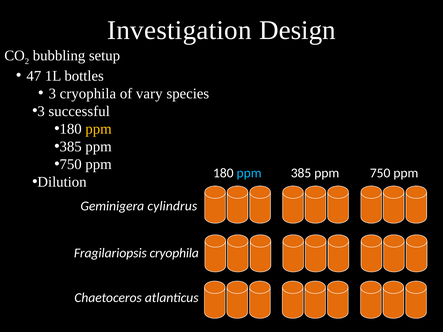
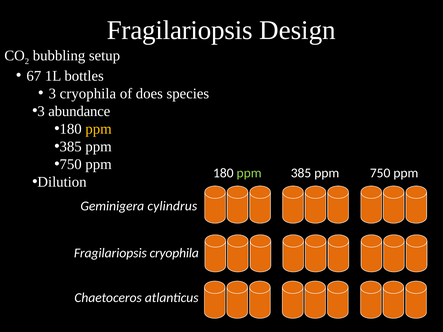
Investigation: Investigation -> Fragilariopsis (180, 30)
47: 47 -> 67 (34, 76)
vary: vary -> does (149, 94)
successful: successful -> abundance (79, 111)
ppm colour: light blue -> light green (249, 173)
